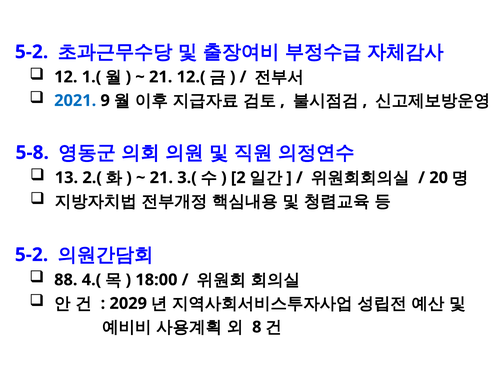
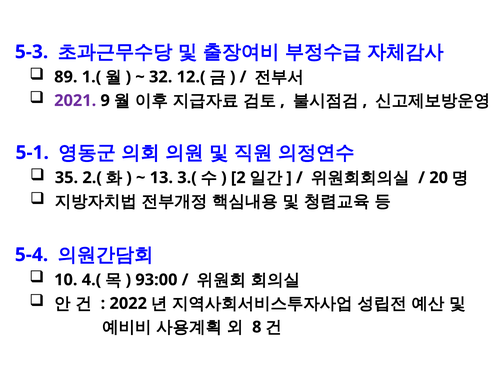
5-2: 5-2 -> 5-3 (32, 52)
12: 12 -> 89 (66, 77)
21: 21 -> 32 (161, 77)
2021 colour: blue -> purple (75, 101)
5-8: 5-8 -> 5-1 (32, 153)
13: 13 -> 35 (66, 178)
21: 21 -> 13 (161, 178)
5-2: 5-2 -> 5-4 (32, 255)
88: 88 -> 10 (66, 280)
18:00: 18:00 -> 93:00 (156, 280)
2029: 2029 -> 2022 (128, 303)
